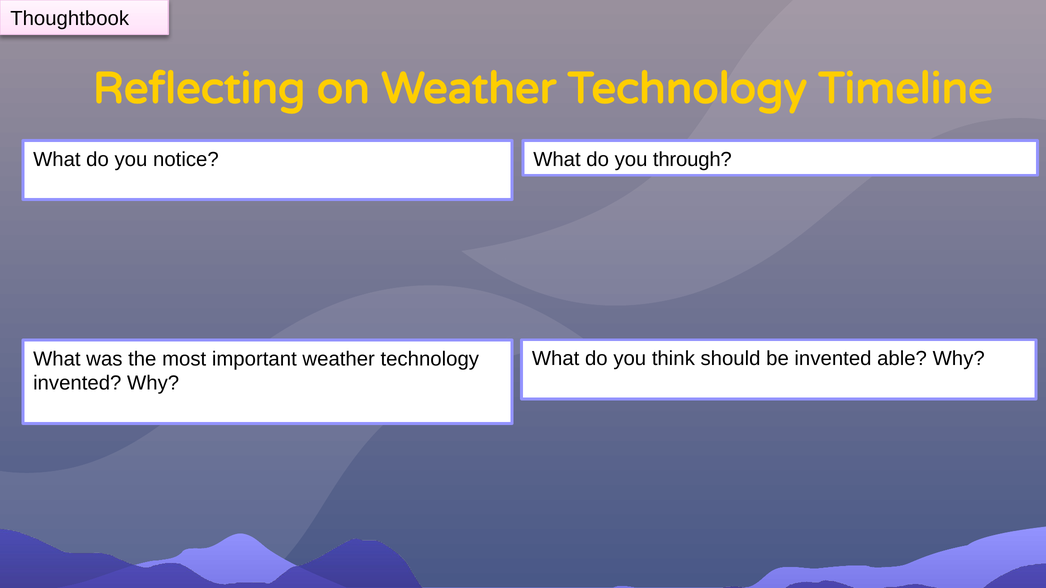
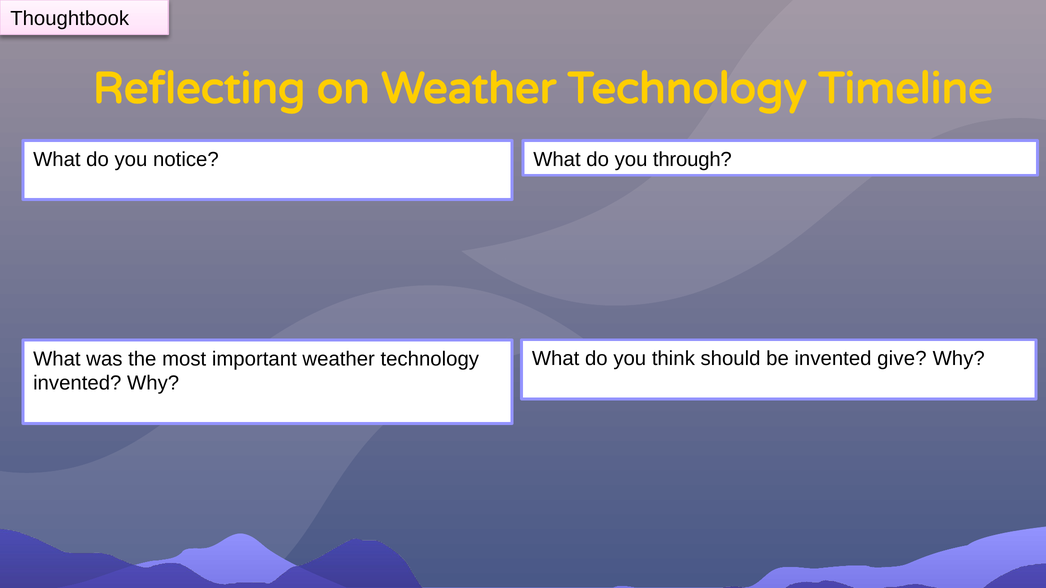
able: able -> give (902, 359)
